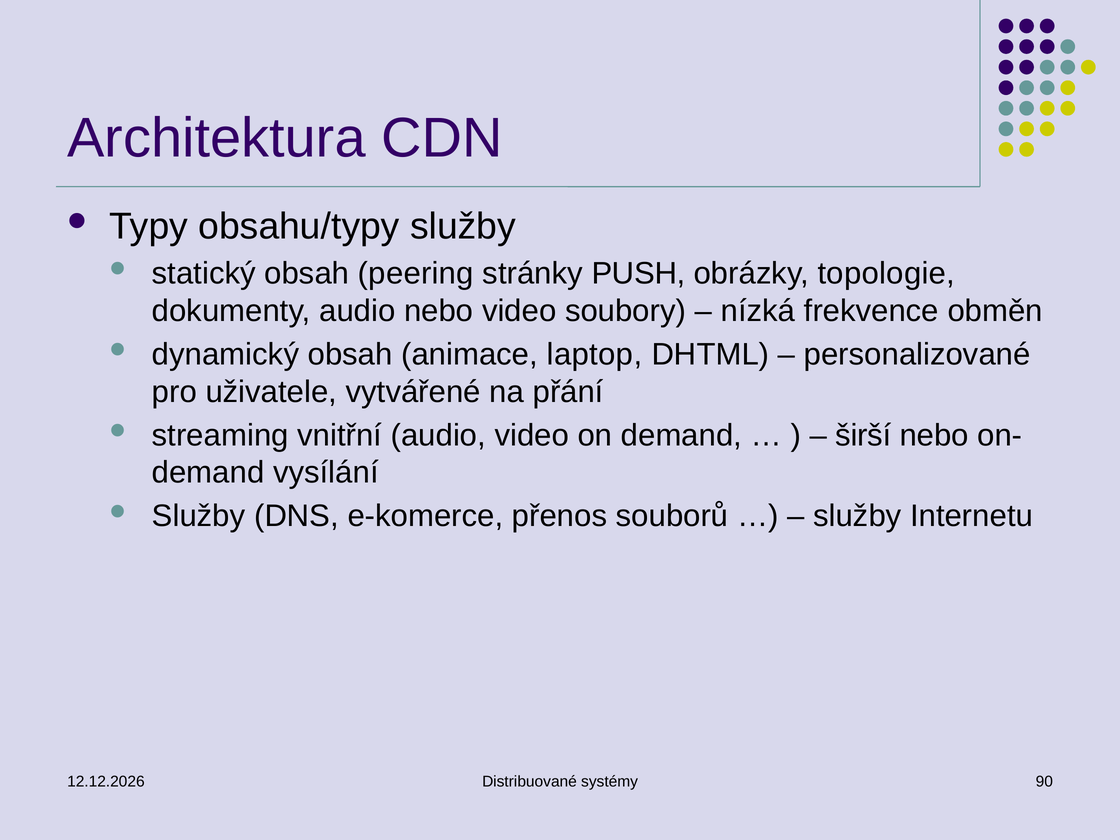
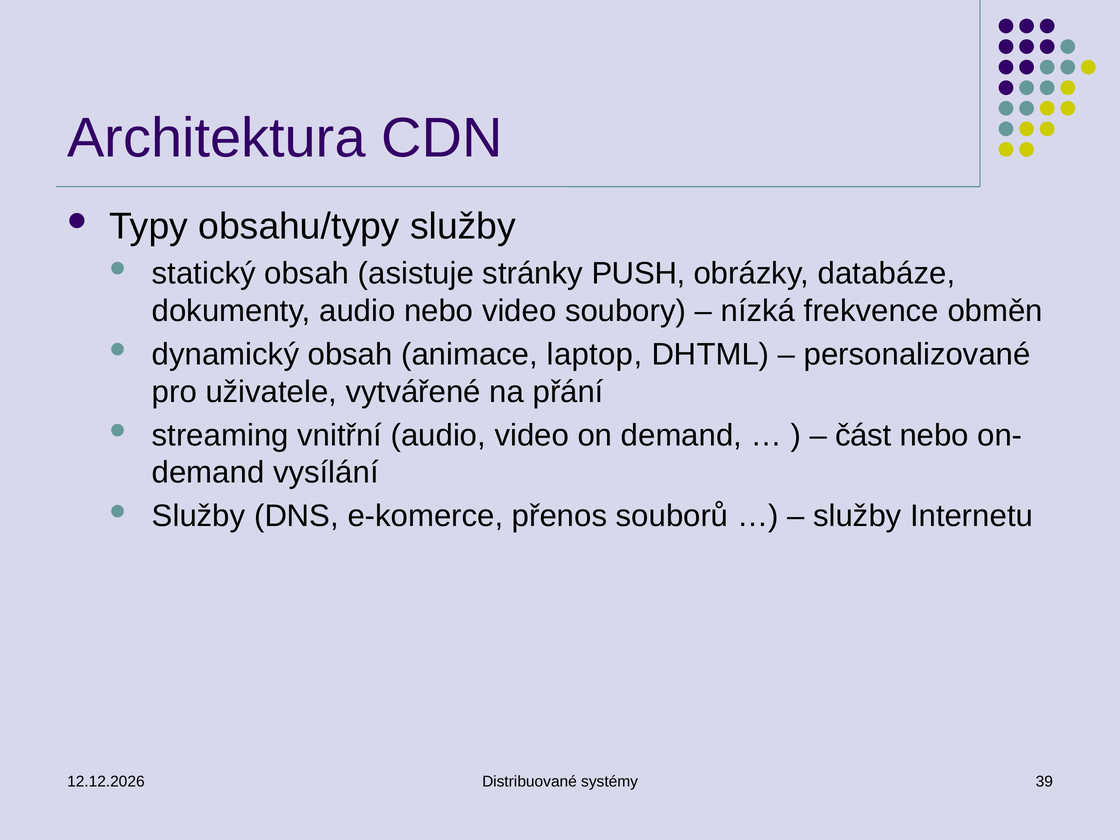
peering: peering -> asistuje (416, 273)
topologie: topologie -> databáze (886, 273)
širší: širší -> část (863, 435)
90: 90 -> 39 (1044, 781)
